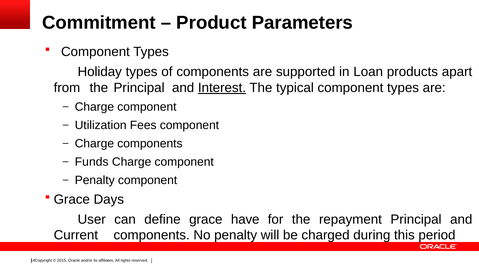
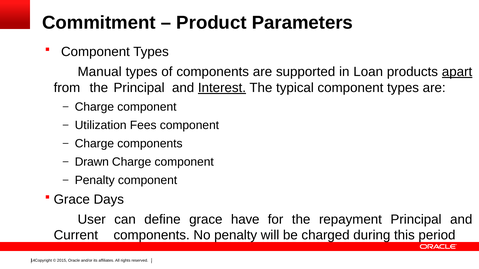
Holiday: Holiday -> Manual (100, 72)
apart underline: none -> present (457, 72)
Funds: Funds -> Drawn (92, 162)
